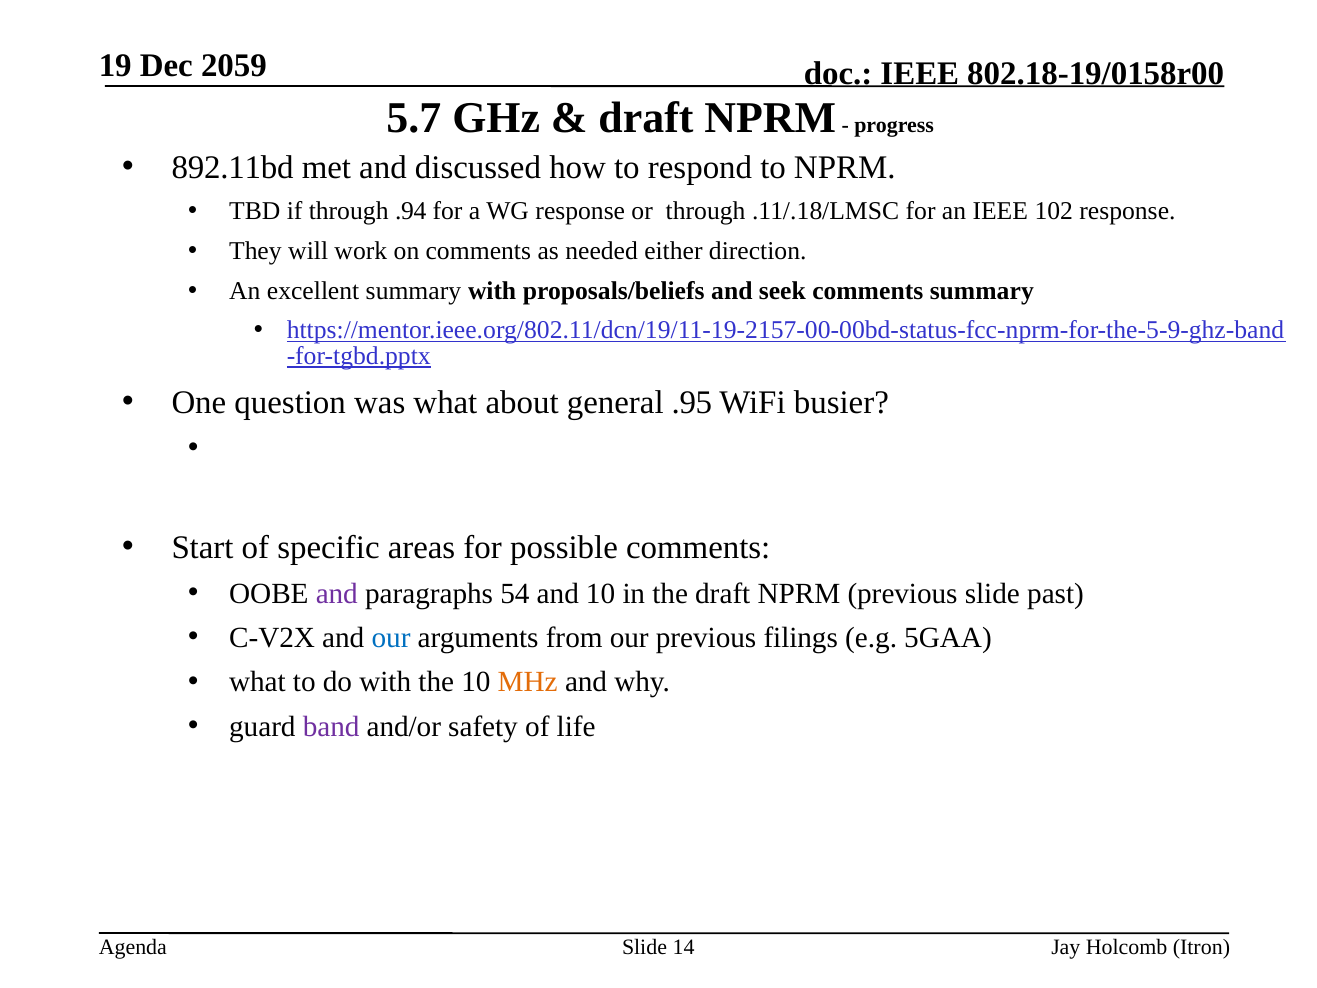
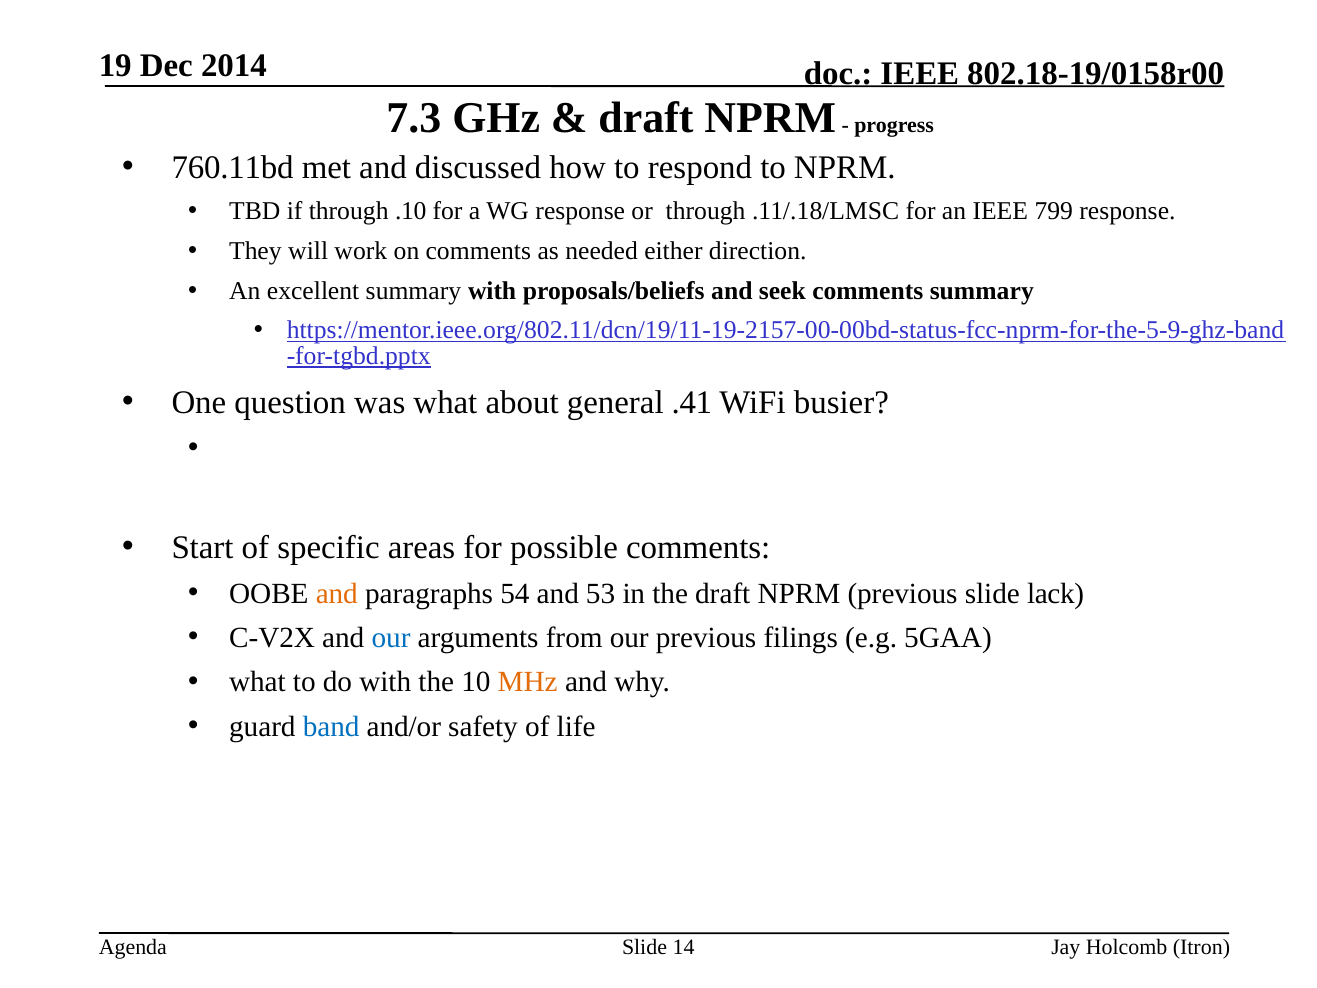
2059: 2059 -> 2014 (234, 66)
5.7: 5.7 -> 7.3 (414, 118)
892.11bd: 892.11bd -> 760.11bd (233, 168)
.94: .94 -> .10 (411, 211)
102: 102 -> 799 (1054, 211)
.95: .95 -> .41 (692, 402)
and colour: purple -> orange (337, 594)
and 10: 10 -> 53 (601, 594)
past: past -> lack (1056, 594)
band colour: purple -> blue (331, 726)
